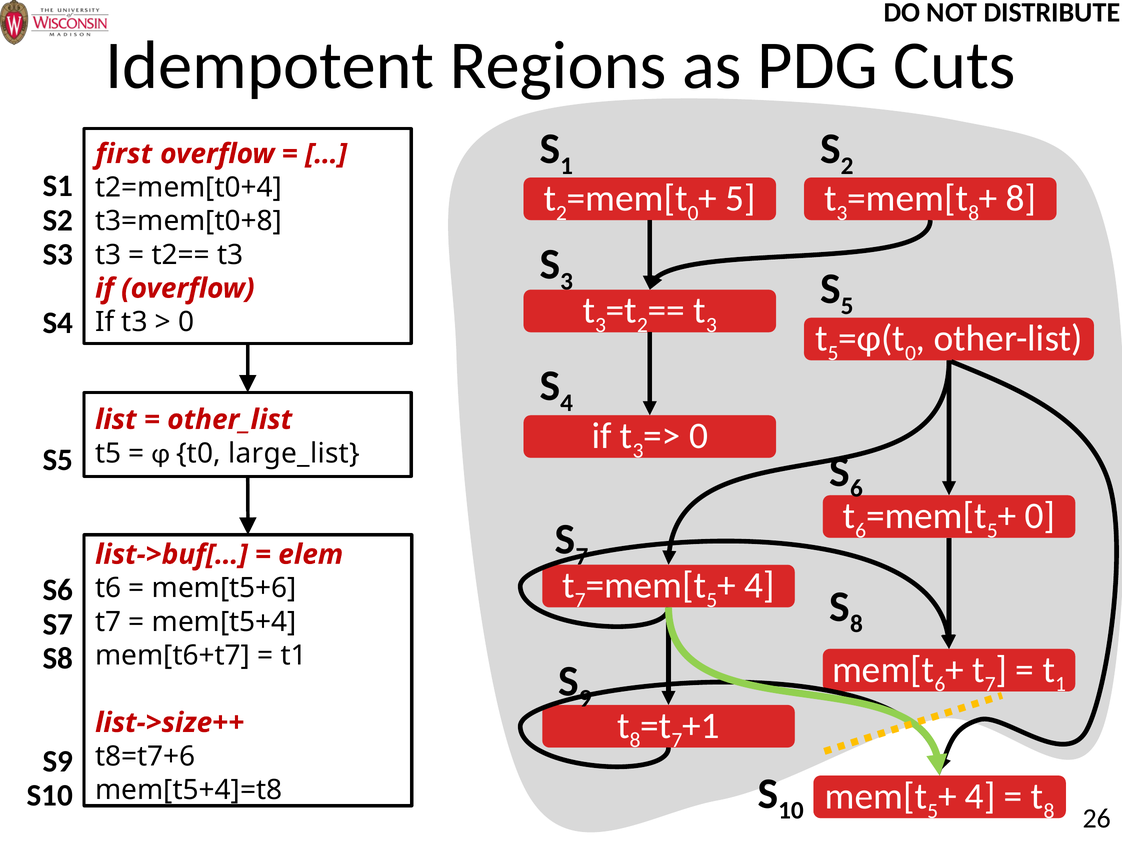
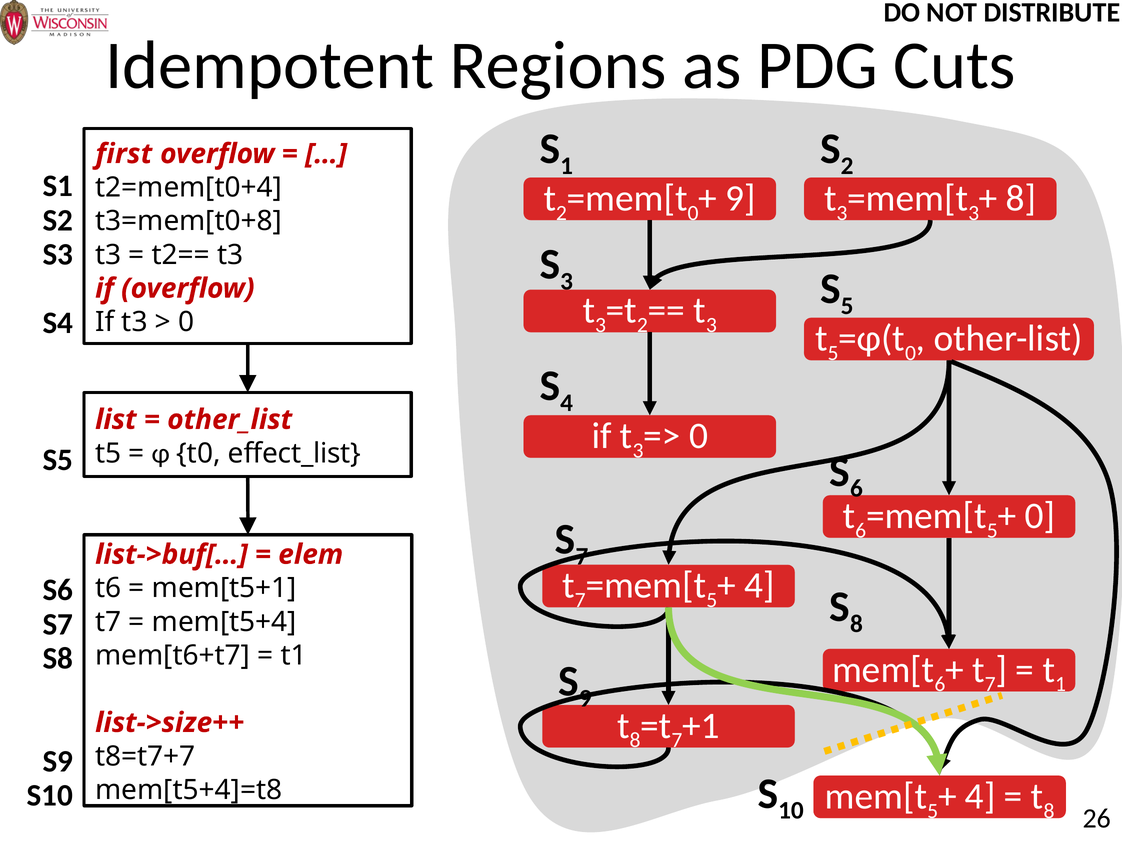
5: 5 -> 9 (741, 198)
8: 8 -> 3 (974, 213)
large_list: large_list -> effect_list (294, 454)
mem[t5+6: mem[t5+6 -> mem[t5+1 (224, 588)
t8=t7+6: t8=t7+6 -> t8=t7+7 (145, 757)
